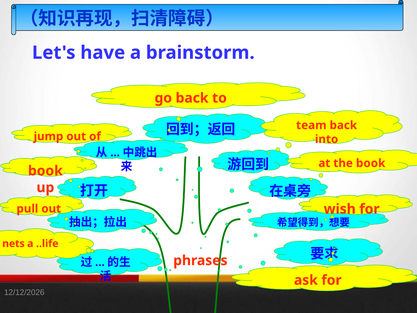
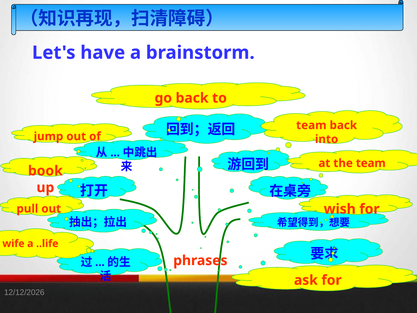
the book: book -> team (371, 163)
nets: nets -> wife (13, 243)
